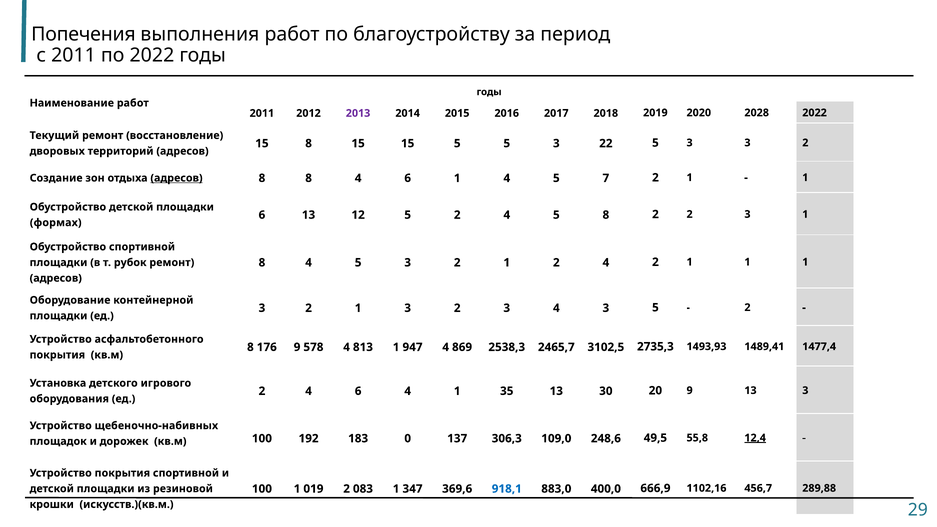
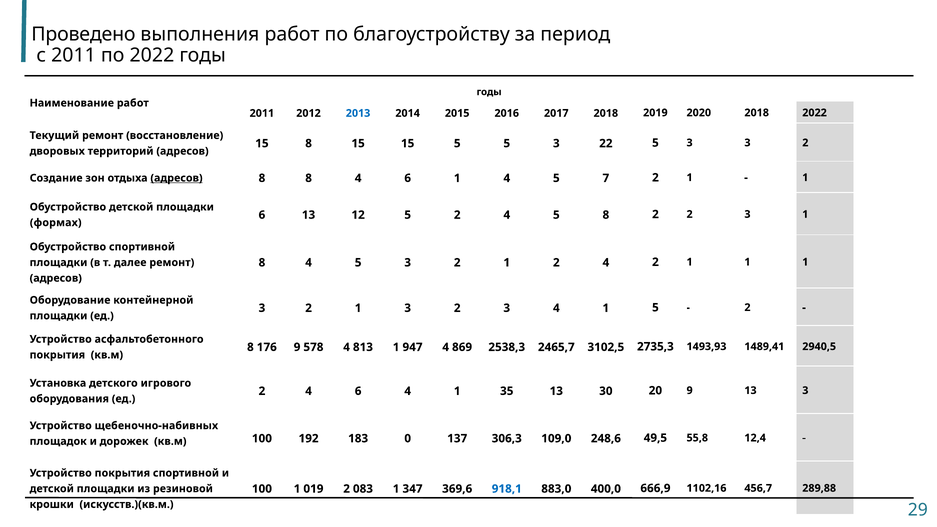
Попечения: Попечения -> Проведено (83, 34)
2013 colour: purple -> blue (358, 113)
2020 2028: 2028 -> 2018 (757, 113)
рубок: рубок -> далее (130, 263)
3 4 3: 3 -> 1 (606, 308)
1477,4: 1477,4 -> 2940,5 (819, 347)
12,4 underline: present -> none (755, 438)
